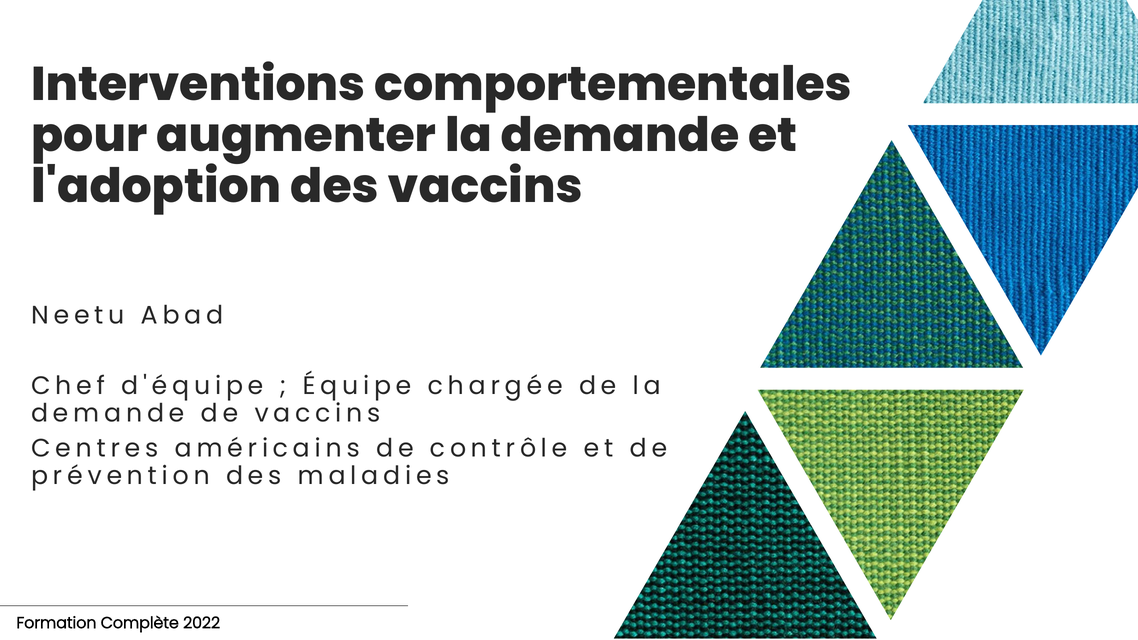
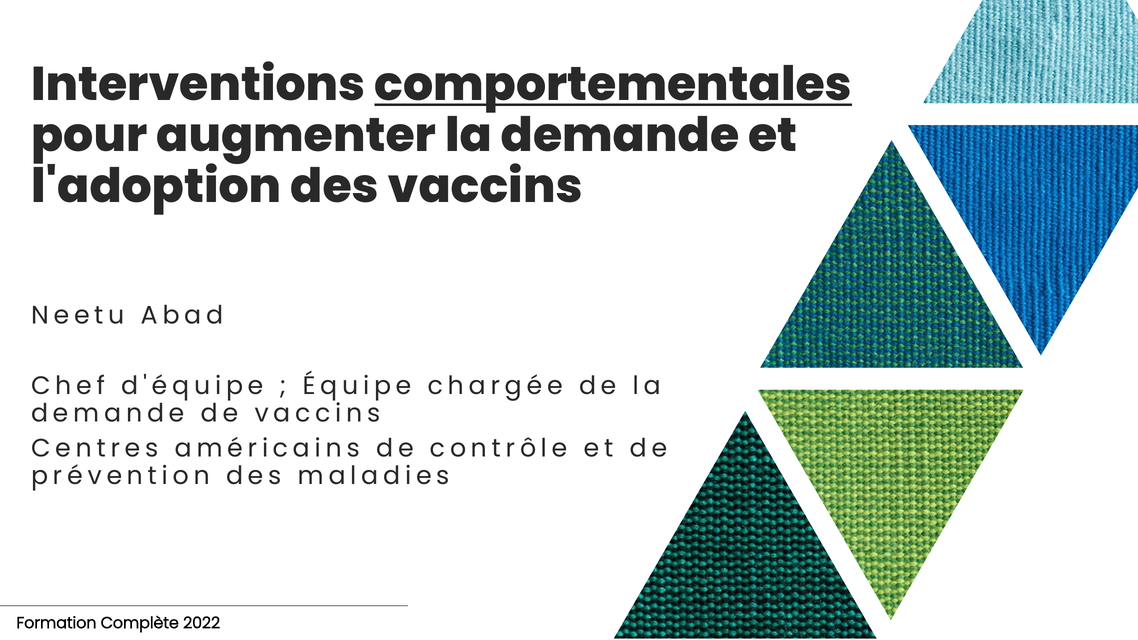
comportementales underline: none -> present (613, 84)
